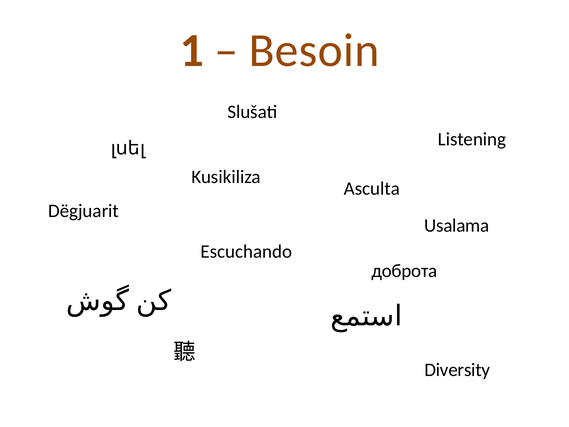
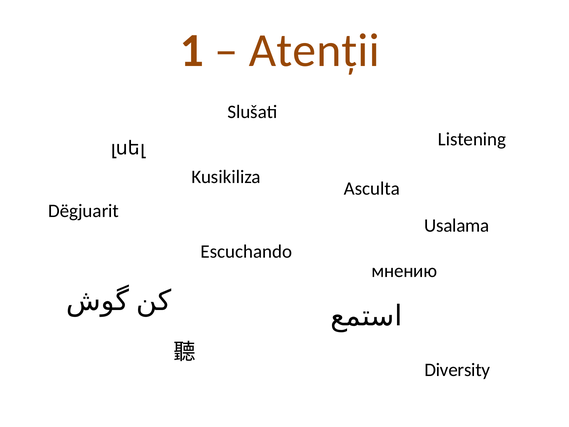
Besoin: Besoin -> Atenții (314, 50)
доброта: доброта -> мнению (404, 271)
